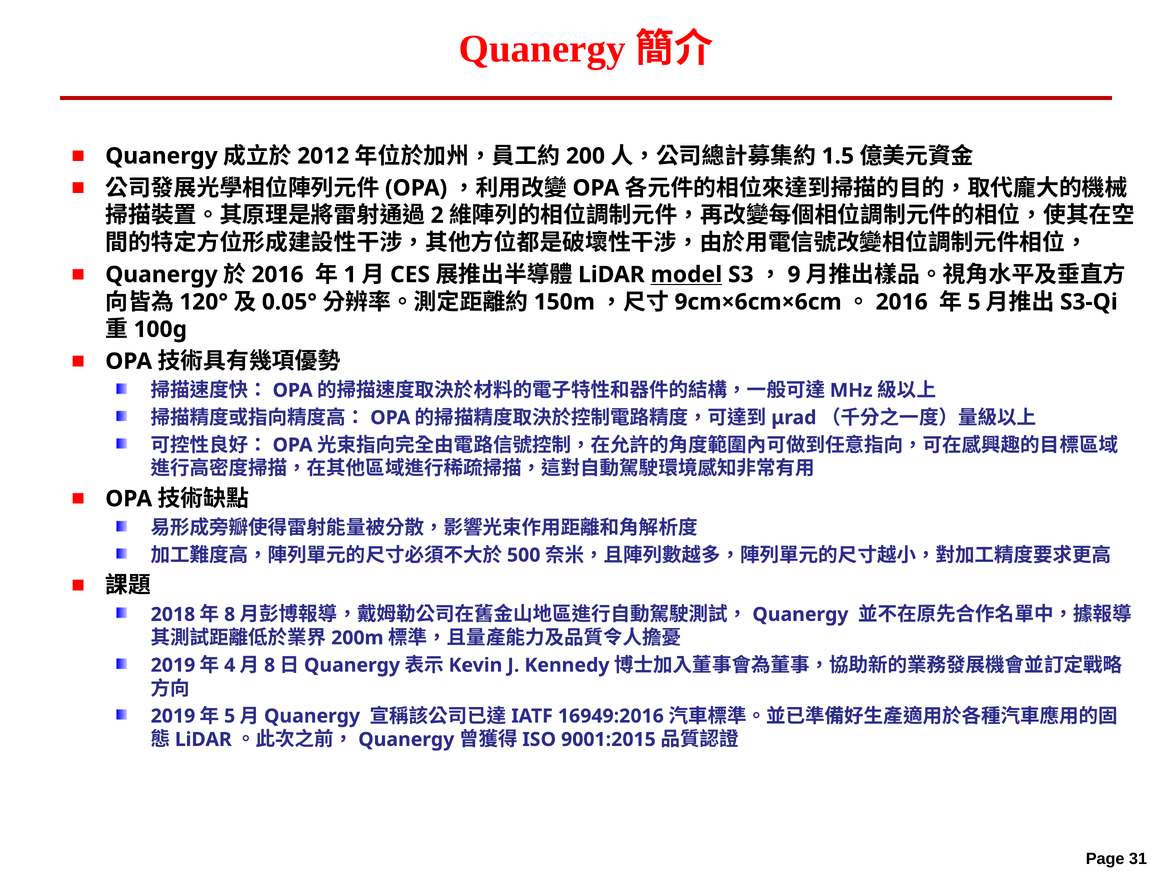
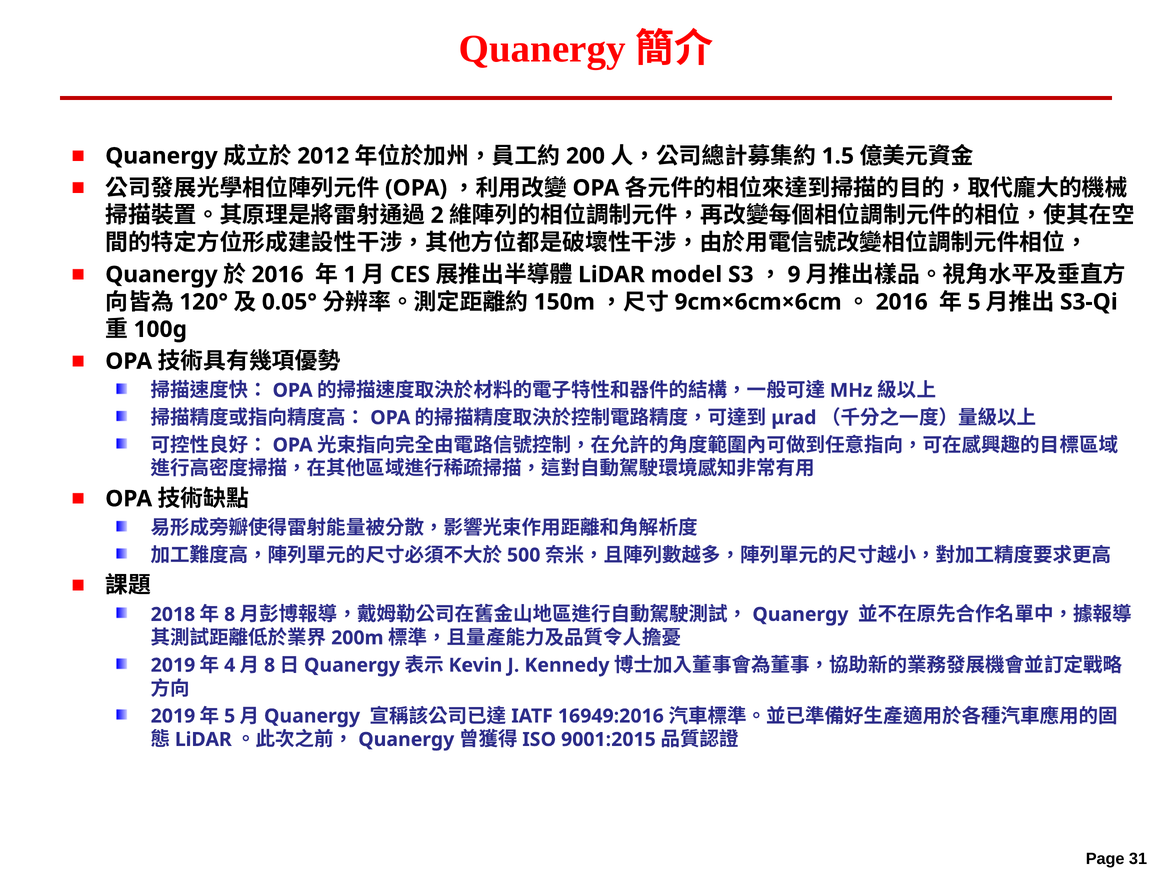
model underline: present -> none (686, 275)
